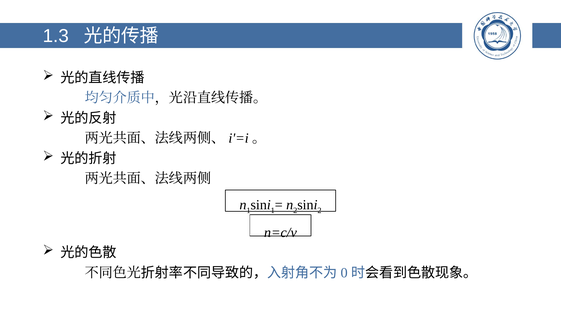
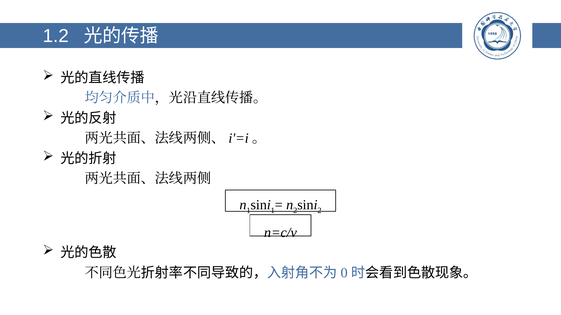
1.3: 1.3 -> 1.2 (56, 36)
